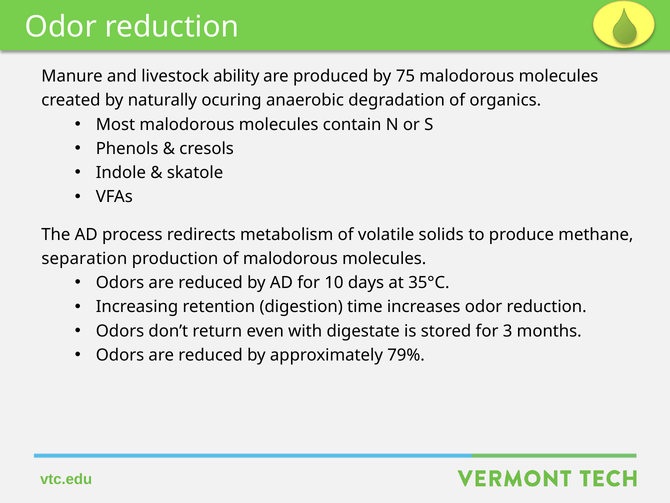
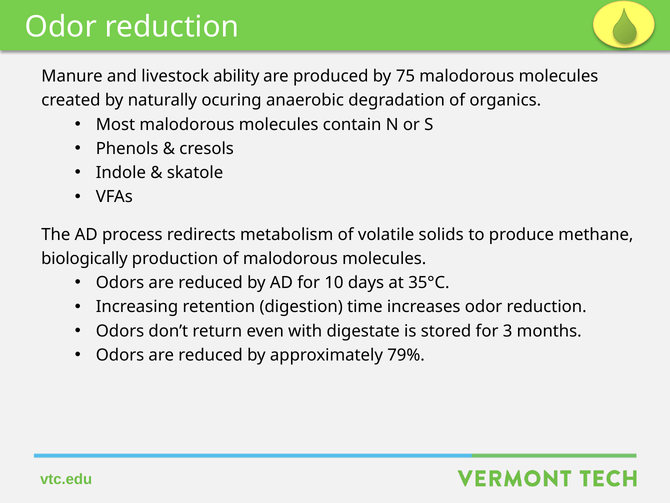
separation: separation -> biologically (84, 258)
